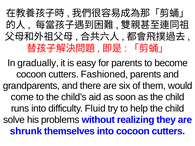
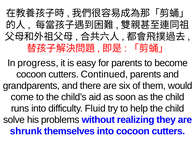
gradually: gradually -> progress (38, 63)
Fashioned: Fashioned -> Continued (104, 74)
